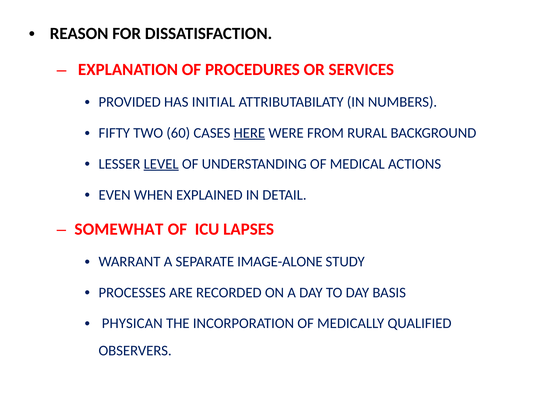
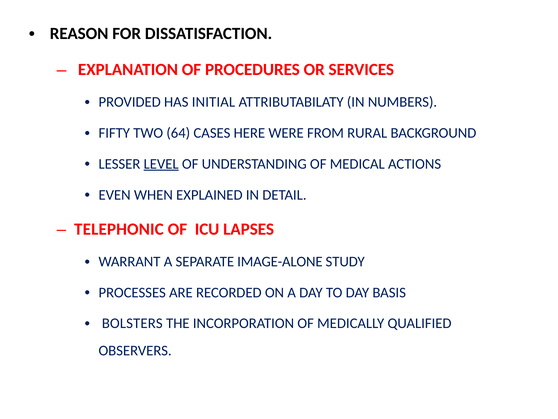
60: 60 -> 64 (178, 133)
HERE underline: present -> none (249, 133)
SOMEWHAT: SOMEWHAT -> TELEPHONIC (119, 229)
PHYSICAN: PHYSICAN -> BOLSTERS (132, 323)
